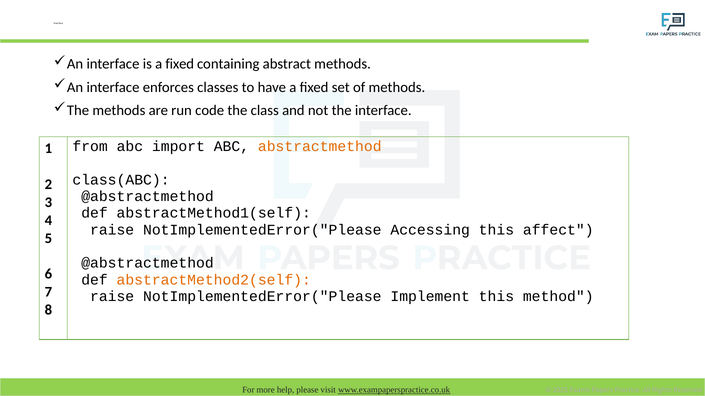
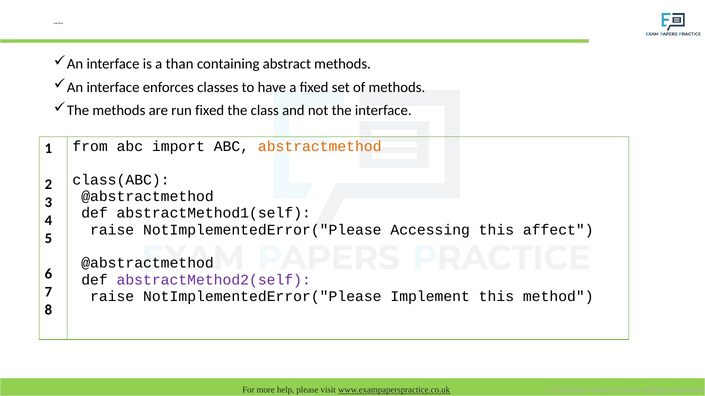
is a fixed: fixed -> than (180, 64)
run code: code -> fixed (210, 111)
abstractMethod2(self colour: orange -> purple (214, 280)
